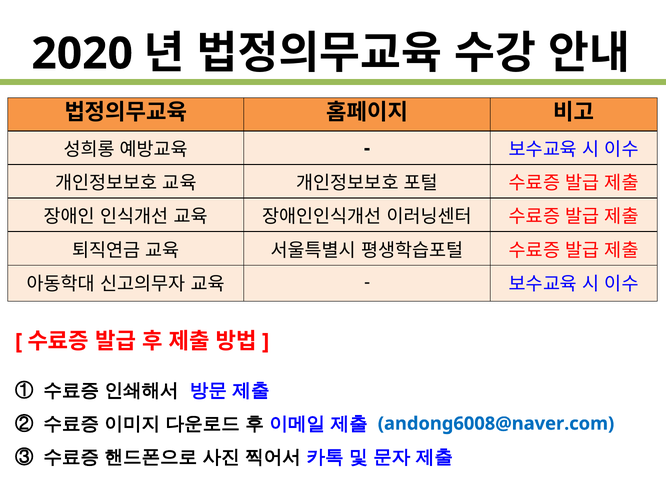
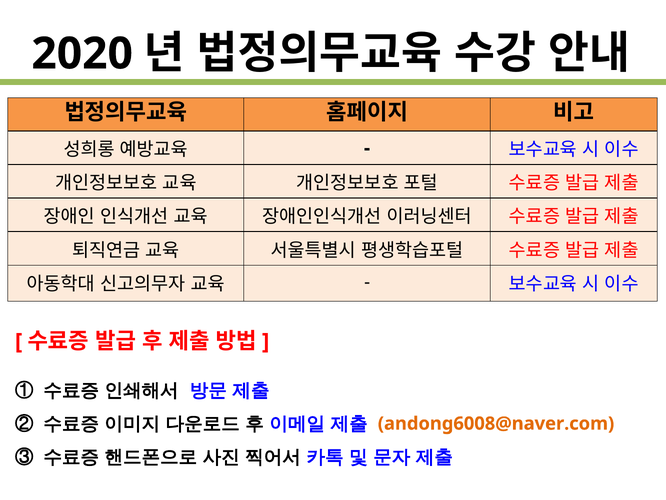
andong6008@naver.com colour: blue -> orange (496, 423)
